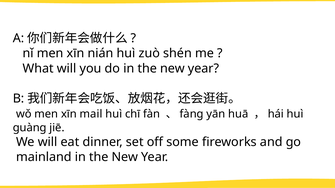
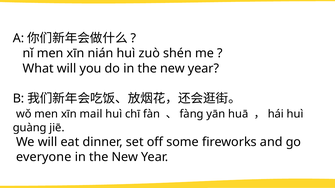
mainland: mainland -> everyone (44, 157)
